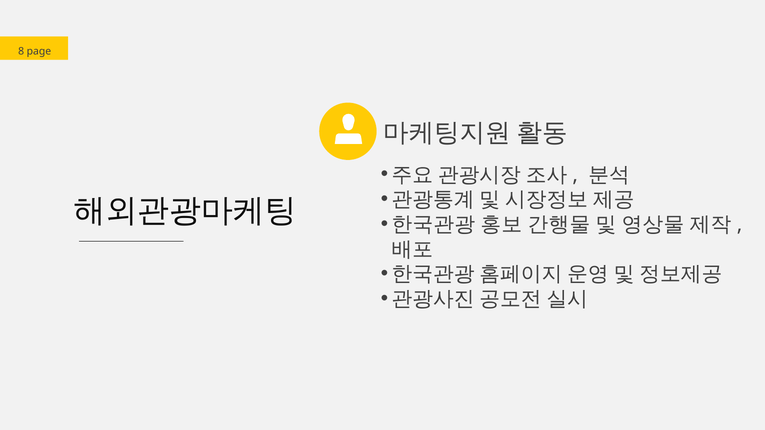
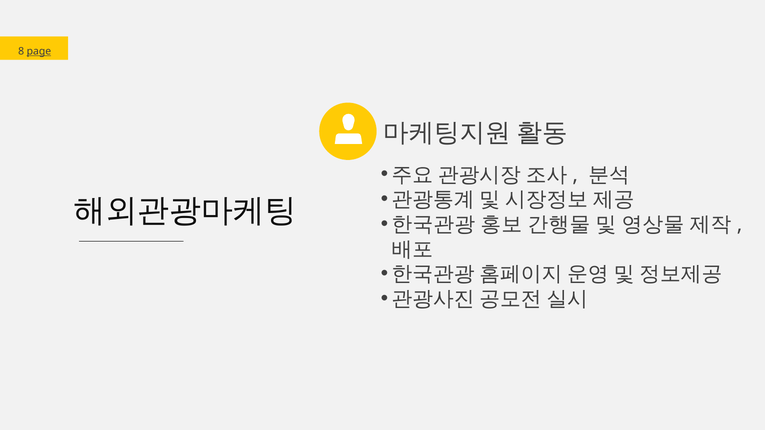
page underline: none -> present (39, 51)
